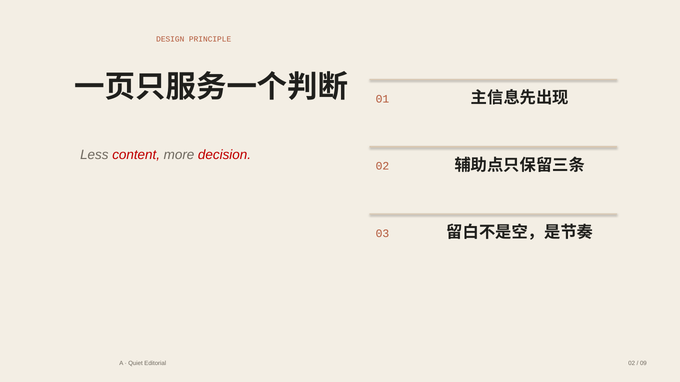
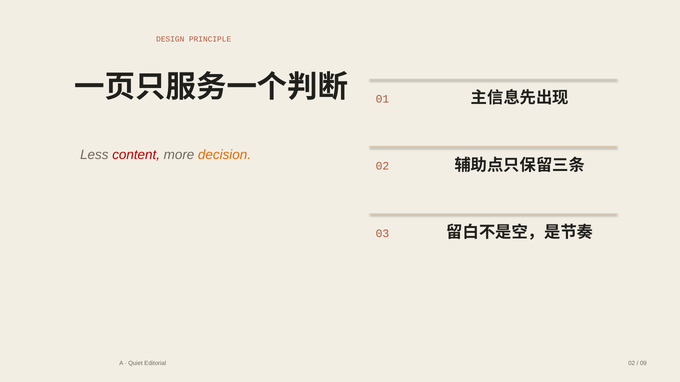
decision colour: red -> orange (224, 155)
